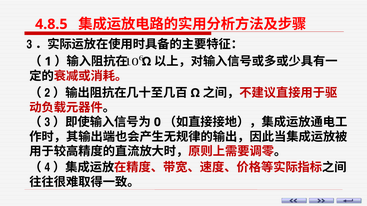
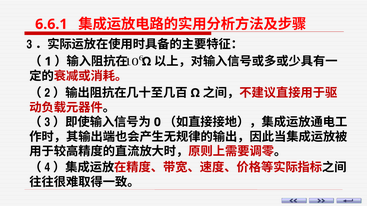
4.8.5: 4.8.5 -> 6.6.1 (51, 24)
